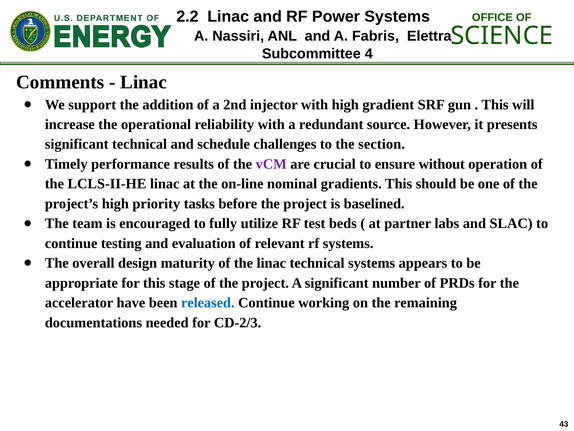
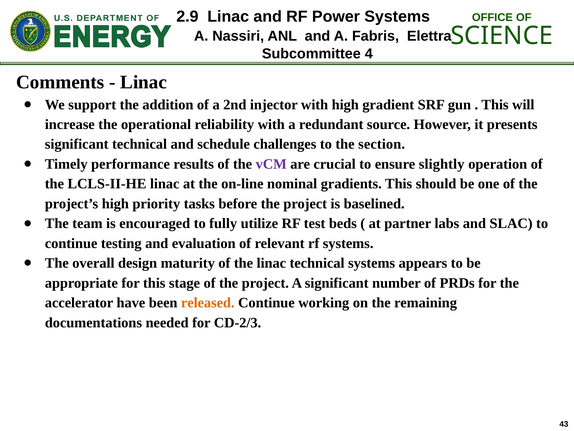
2.2: 2.2 -> 2.9 (187, 16)
without: without -> slightly (442, 164)
released colour: blue -> orange (208, 302)
